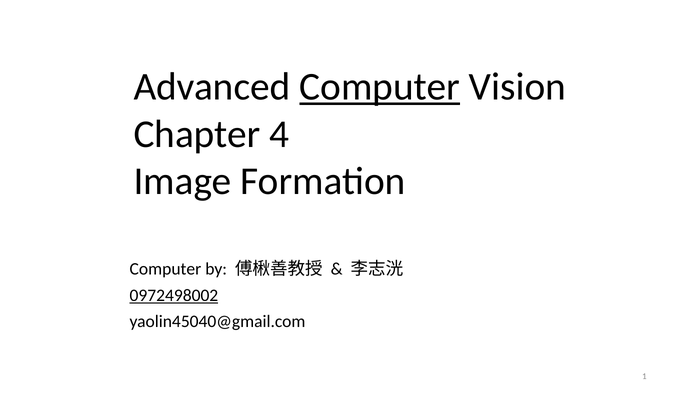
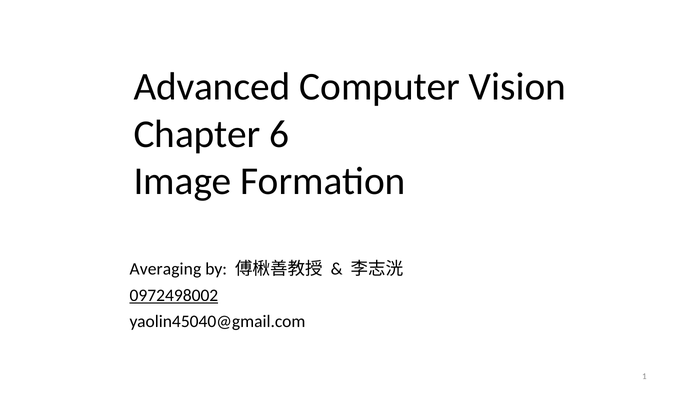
Computer underline: present -> none (380, 87)
4: 4 -> 6 (279, 134)
Computer: Computer -> Averaging (165, 269)
